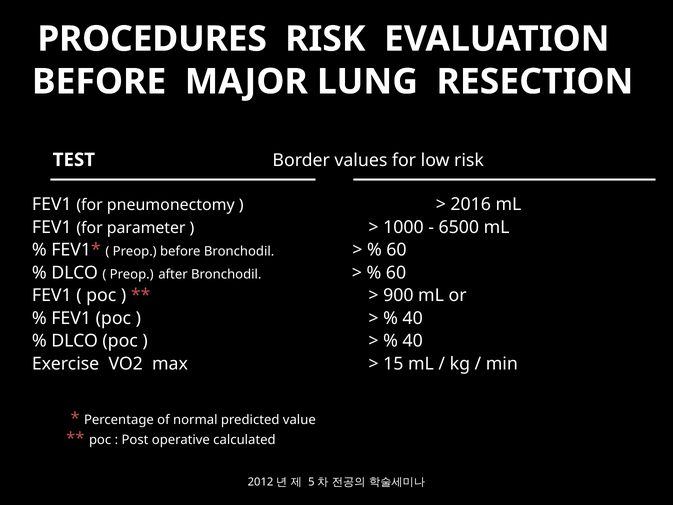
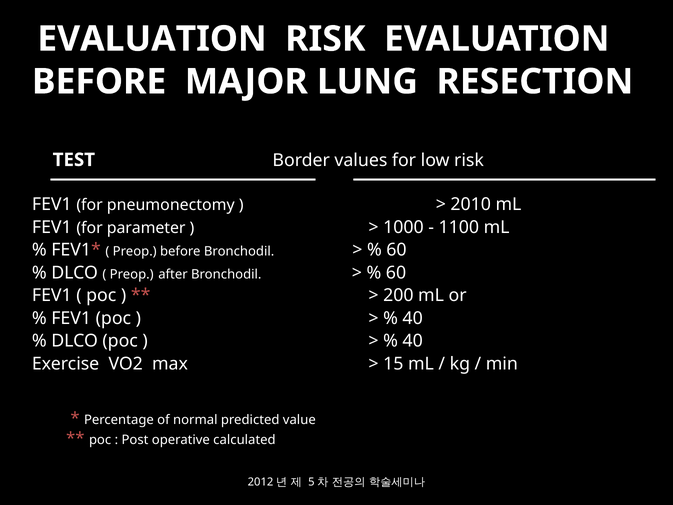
PROCEDURES: PROCEDURES -> EVALUATION (152, 39)
2016: 2016 -> 2010 (471, 204)
6500: 6500 -> 1100 (459, 227)
900: 900 -> 200 (398, 295)
